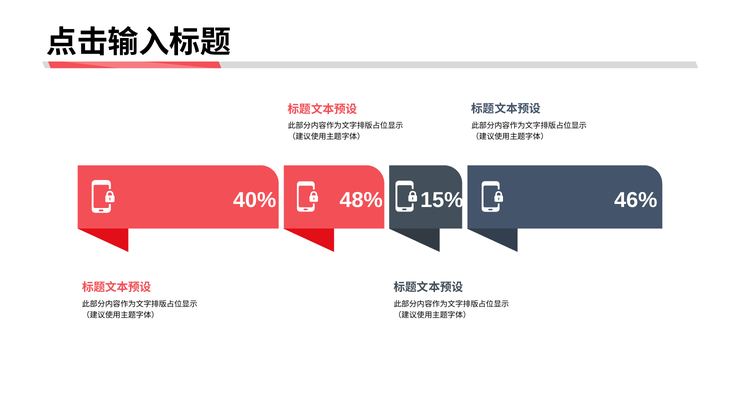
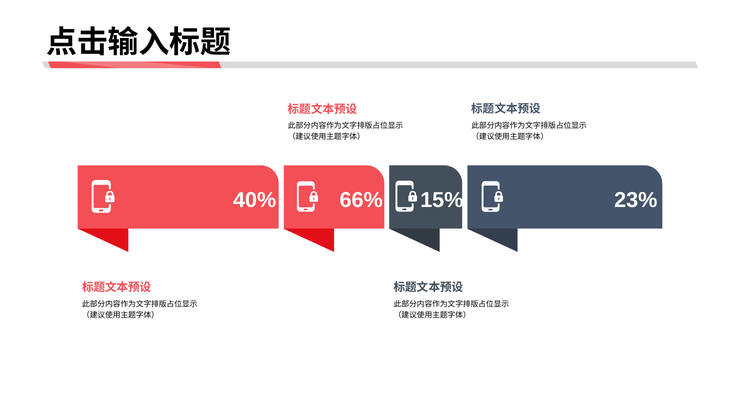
48%: 48% -> 66% (361, 200)
46%: 46% -> 23% (636, 200)
